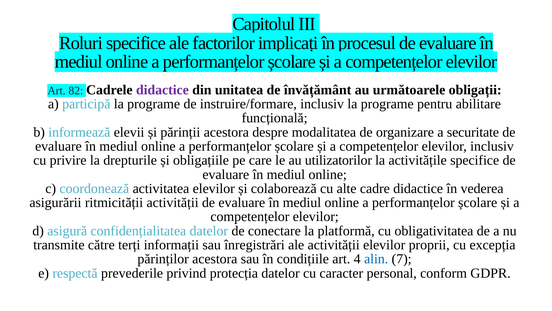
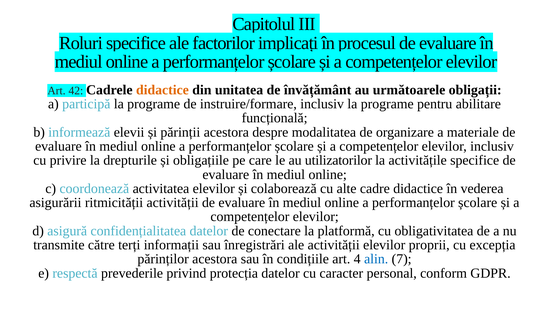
82: 82 -> 42 (76, 90)
didactice colour: purple -> orange (162, 90)
securitate: securitate -> materiale (473, 132)
